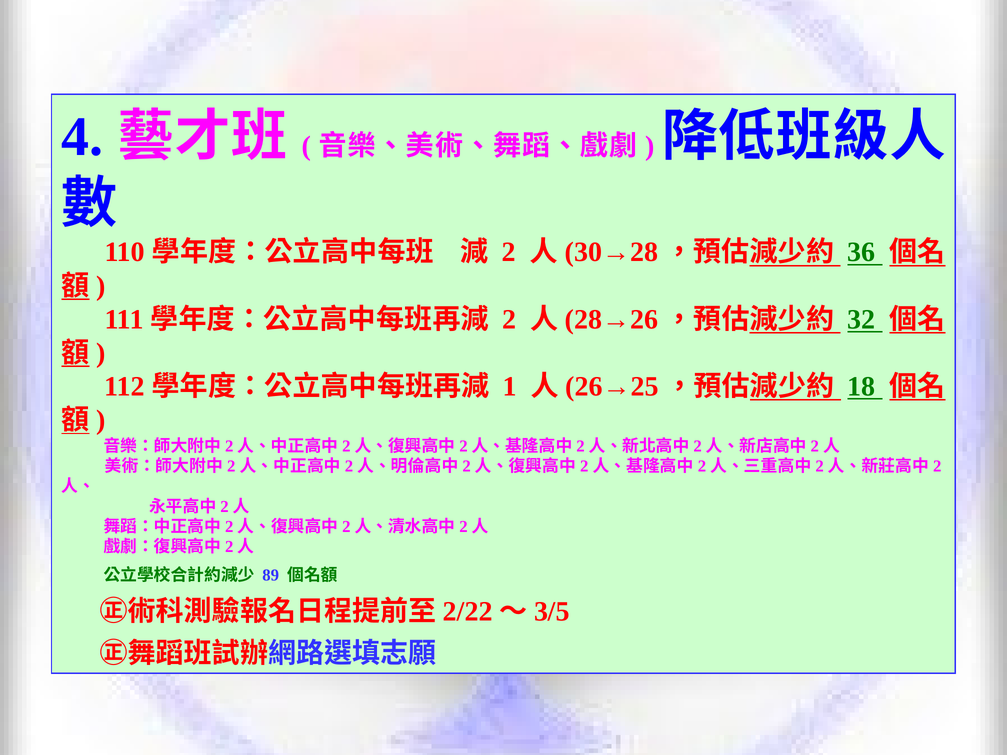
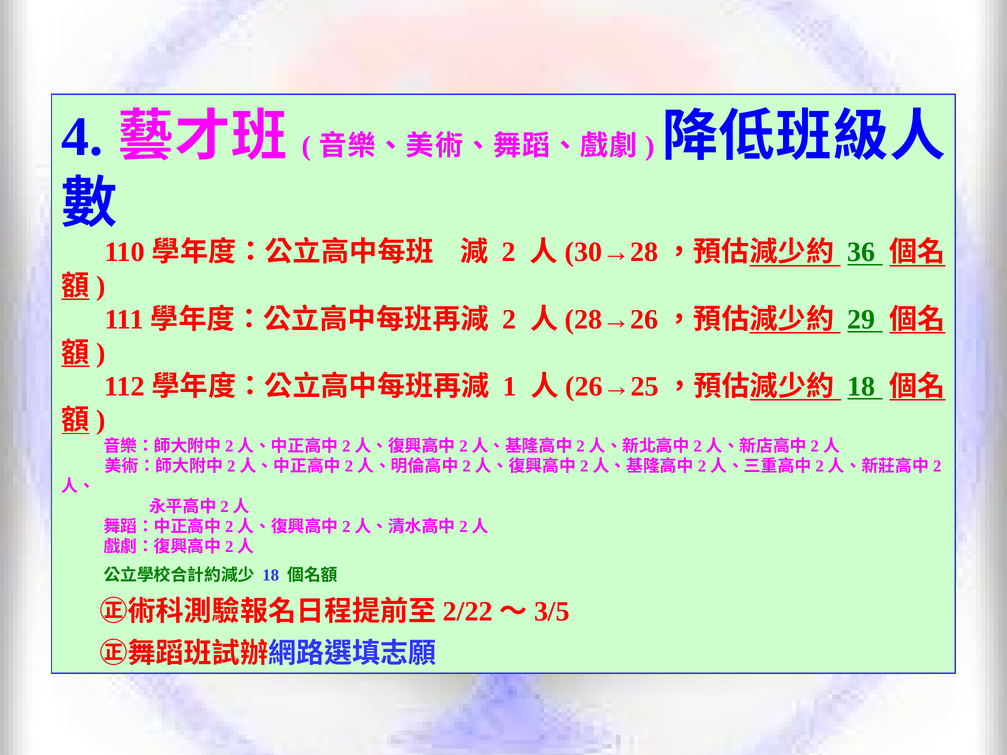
32: 32 -> 29 (861, 319)
89: 89 -> 18 (271, 576)
